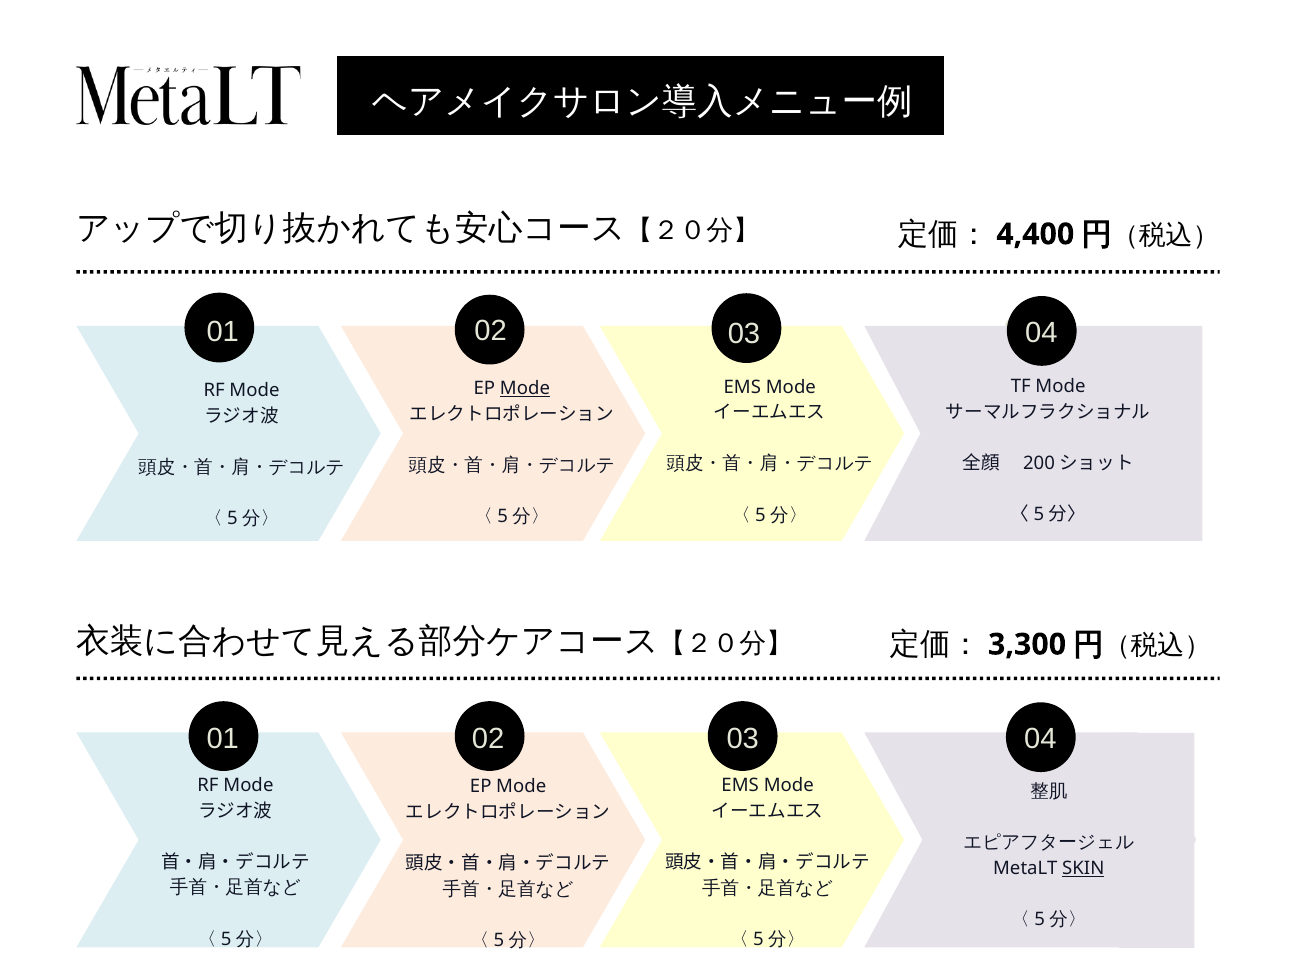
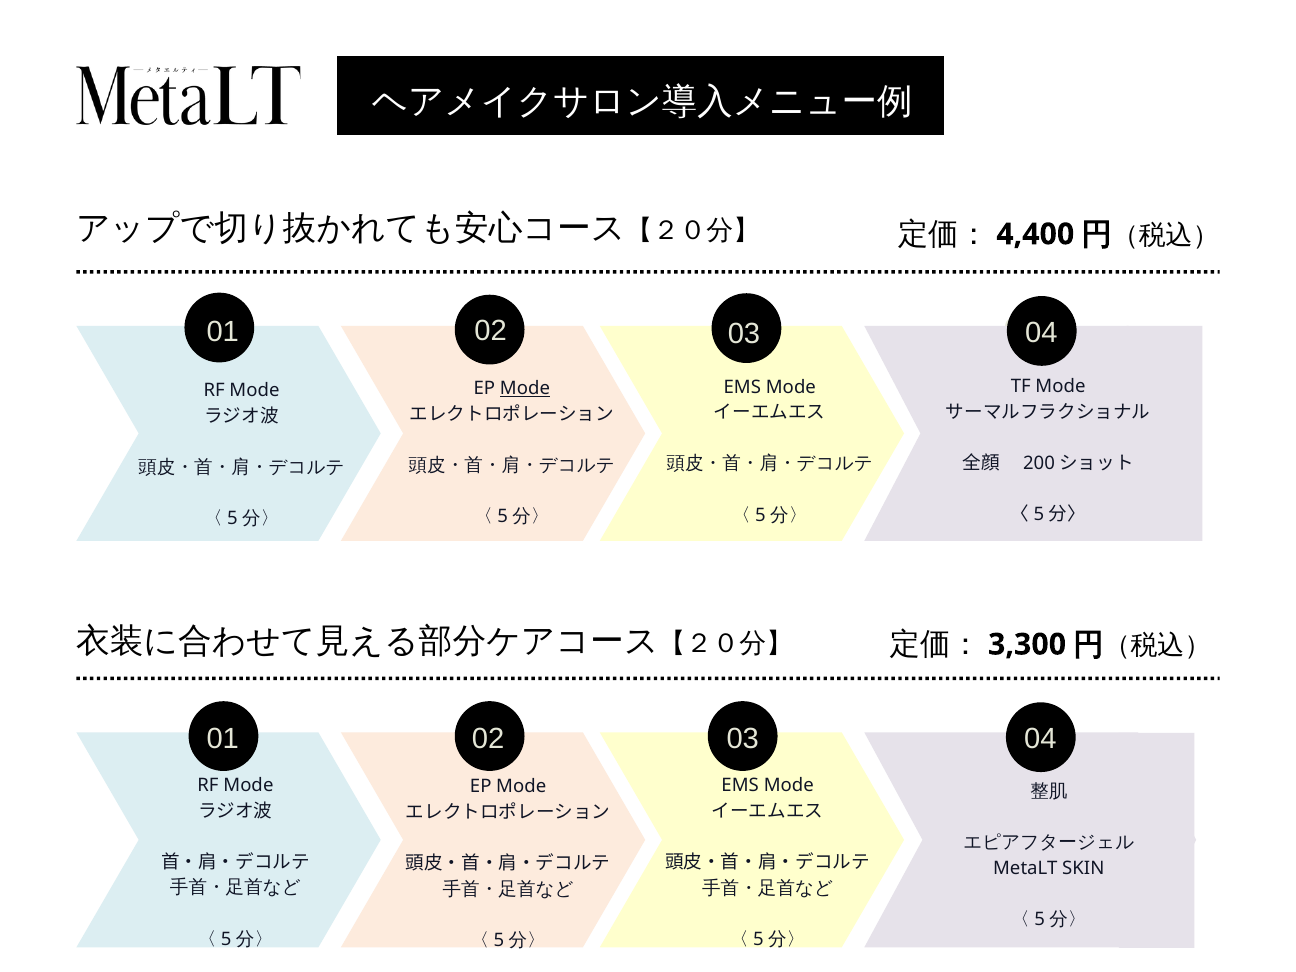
SKIN underline: present -> none (1083, 868)
